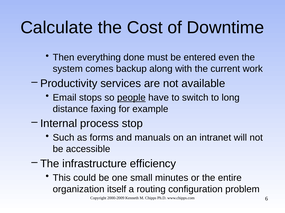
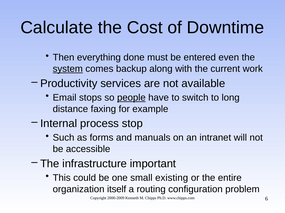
system underline: none -> present (68, 69)
efficiency: efficiency -> important (153, 164)
minutes: minutes -> existing (172, 178)
